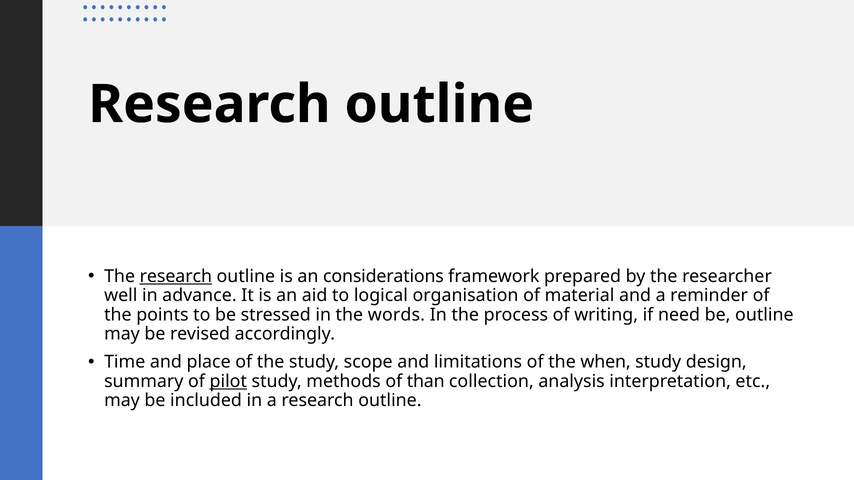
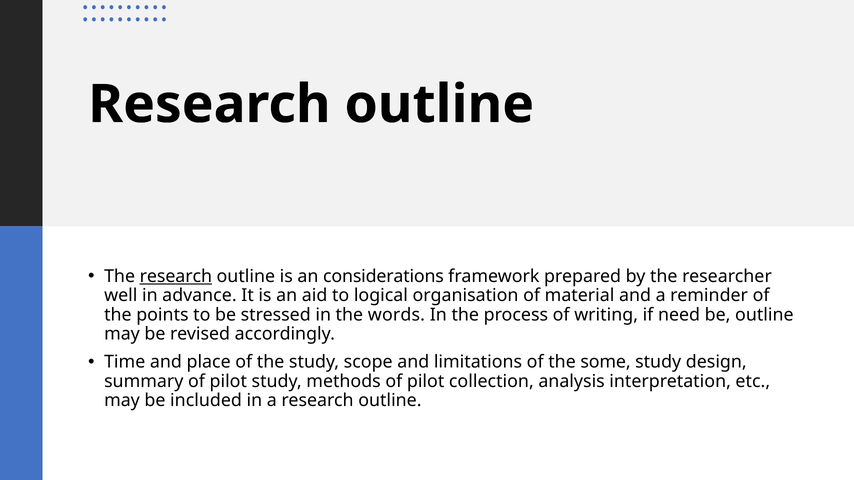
when: when -> some (606, 362)
pilot underline: present -> none (228, 382)
methods of than: than -> pilot (426, 382)
